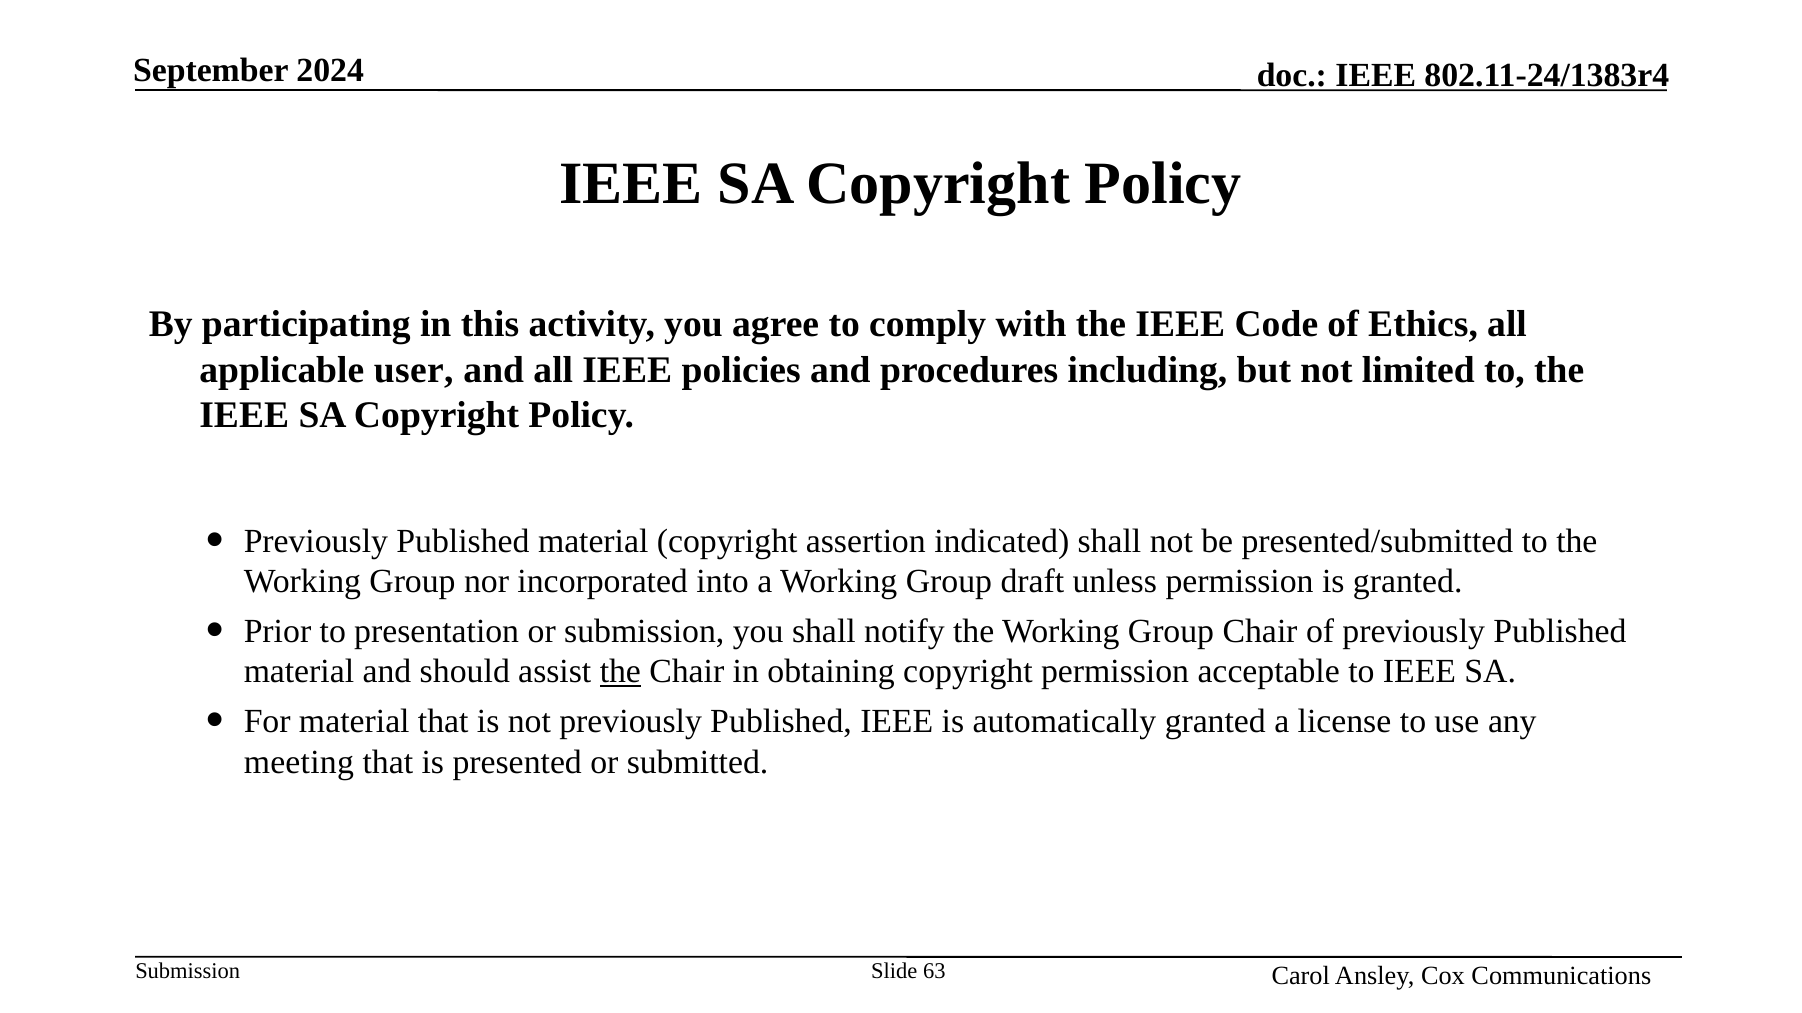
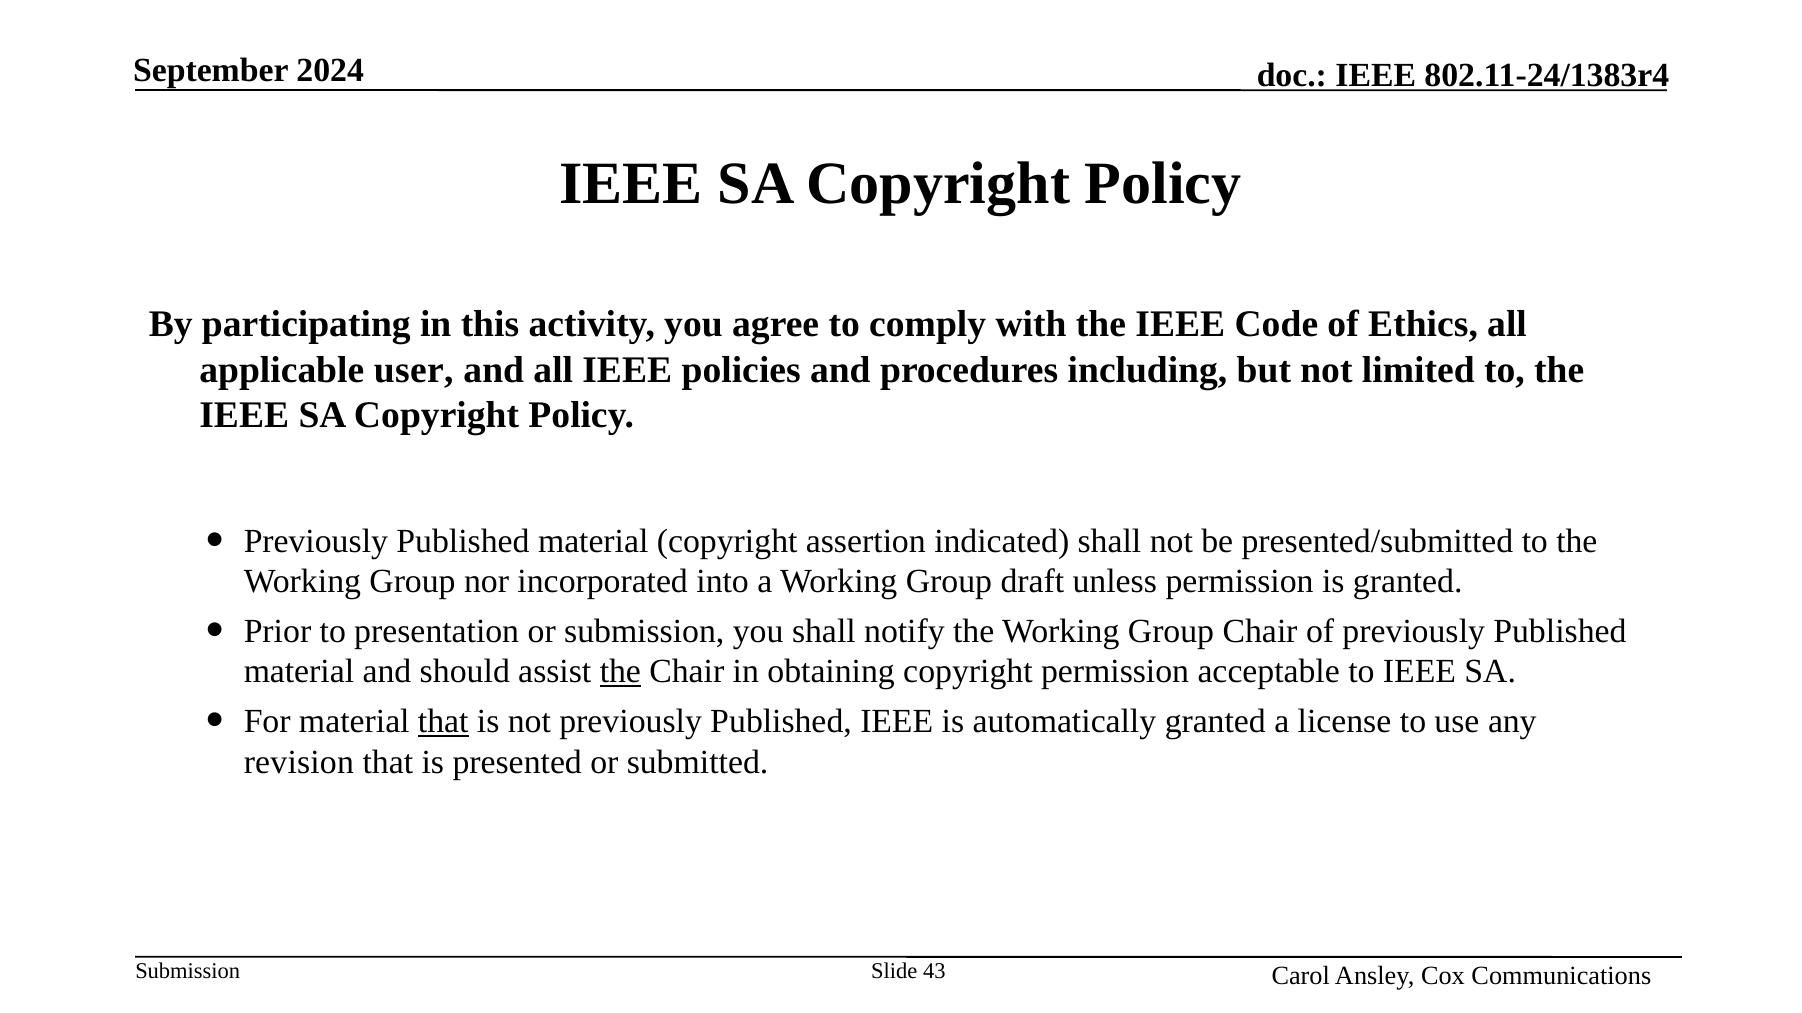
that underline: none -> present (443, 722)
meeting: meeting -> revision (299, 763)
63: 63 -> 43 (934, 972)
